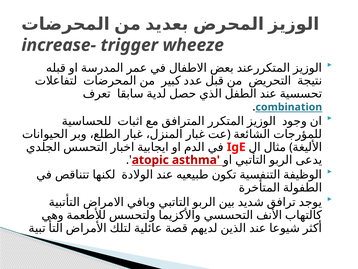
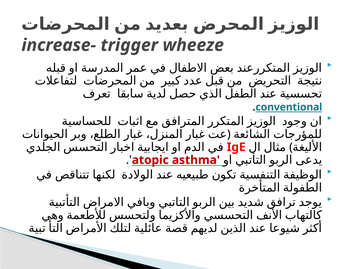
combination: combination -> conventional (289, 107)
